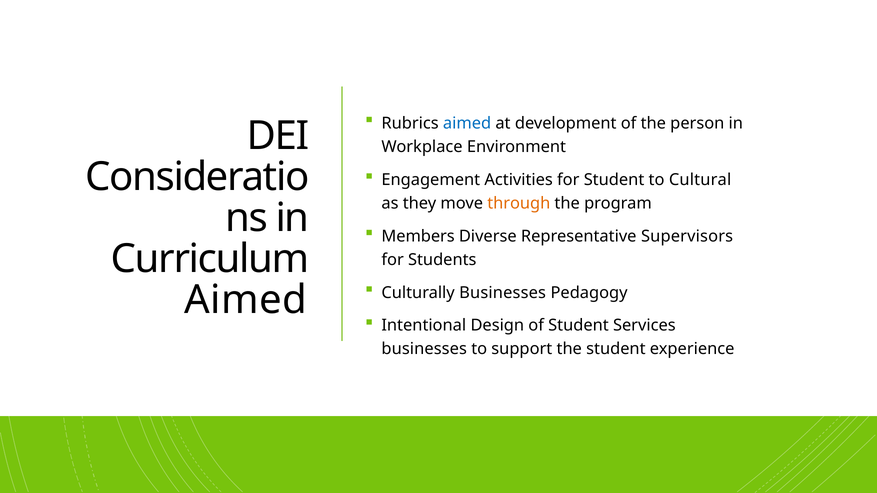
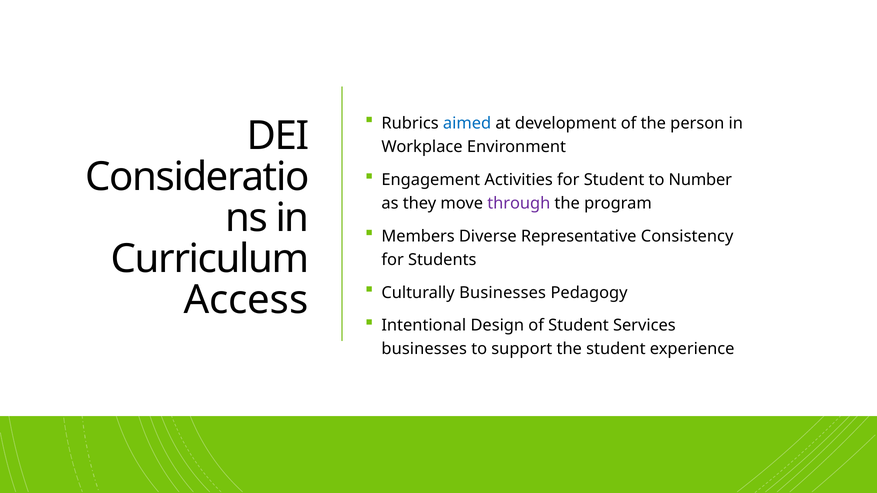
Cultural: Cultural -> Number (700, 180)
through colour: orange -> purple (519, 204)
Supervisors: Supervisors -> Consistency (687, 236)
Aimed: Aimed -> Access (246, 300)
